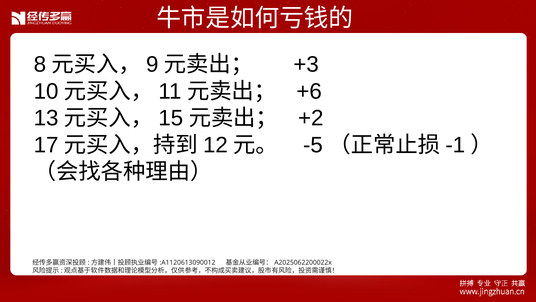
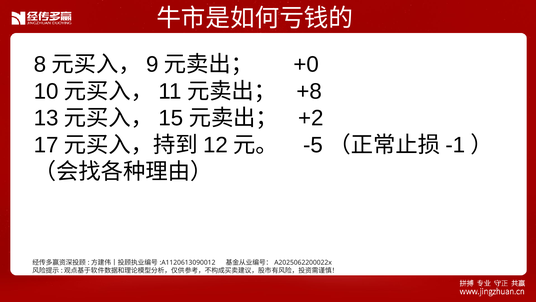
+3: +3 -> +0 (306, 64)
+6: +6 -> +8 (309, 91)
